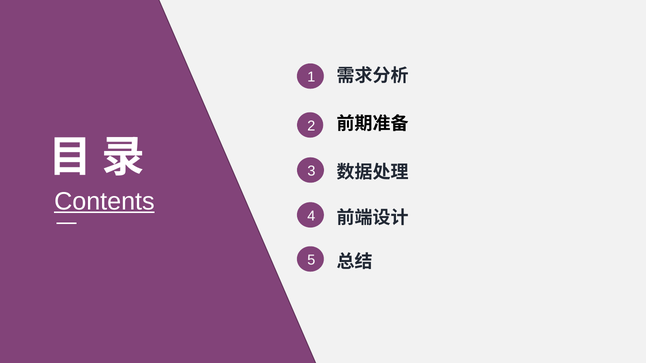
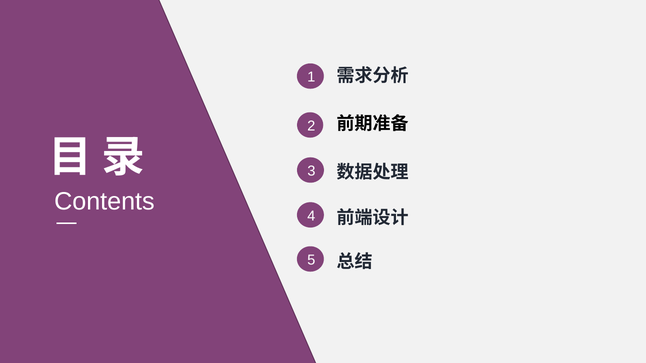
Contents underline: present -> none (104, 202)
